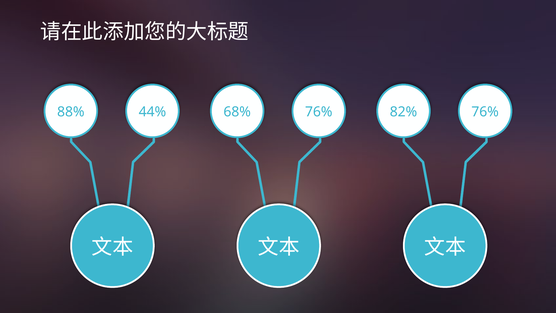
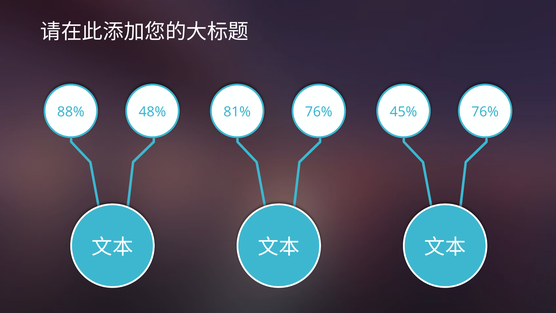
44%: 44% -> 48% (152, 112)
68%: 68% -> 81% (237, 112)
82%: 82% -> 45% (403, 112)
